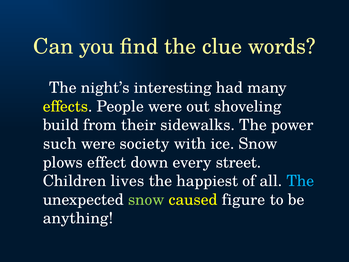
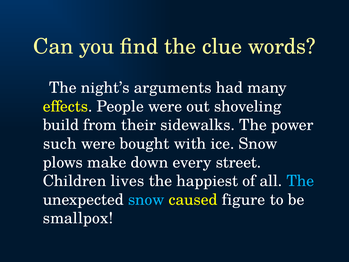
interesting: interesting -> arguments (173, 88)
society: society -> bought (145, 144)
effect: effect -> make (107, 162)
snow colour: light green -> light blue (146, 199)
anything: anything -> smallpox (78, 218)
